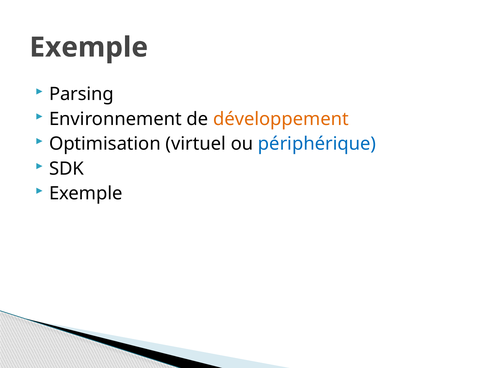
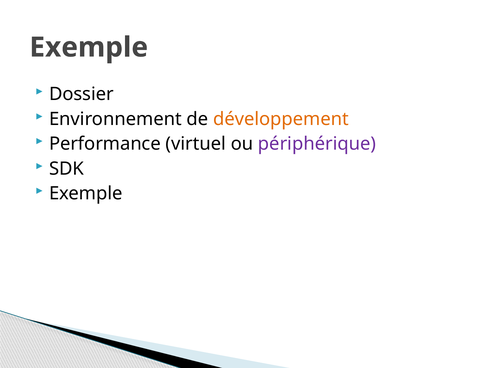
Parsing: Parsing -> Dossier (81, 94)
Optimisation: Optimisation -> Performance (105, 144)
périphérique colour: blue -> purple (317, 144)
